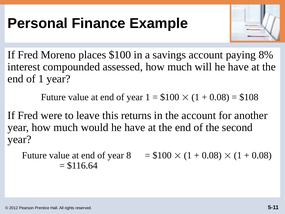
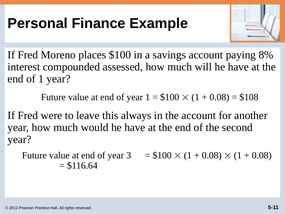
returns: returns -> always (136, 115)
8: 8 -> 3 (129, 155)
